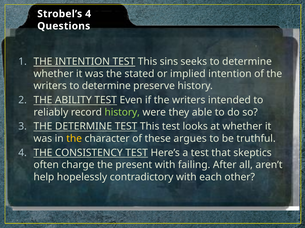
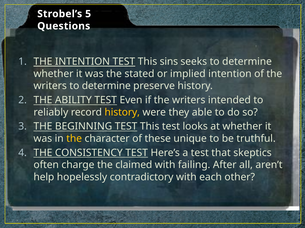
Strobel’s 4: 4 -> 5 (88, 14)
history colour: light green -> yellow (122, 113)
THE DETERMINE: DETERMINE -> BEGINNING (84, 127)
argues: argues -> unique (190, 139)
present: present -> claimed (134, 165)
